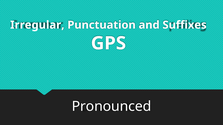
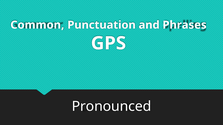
Irregular: Irregular -> Common (37, 25)
Suffixes: Suffixes -> Phrases (185, 25)
